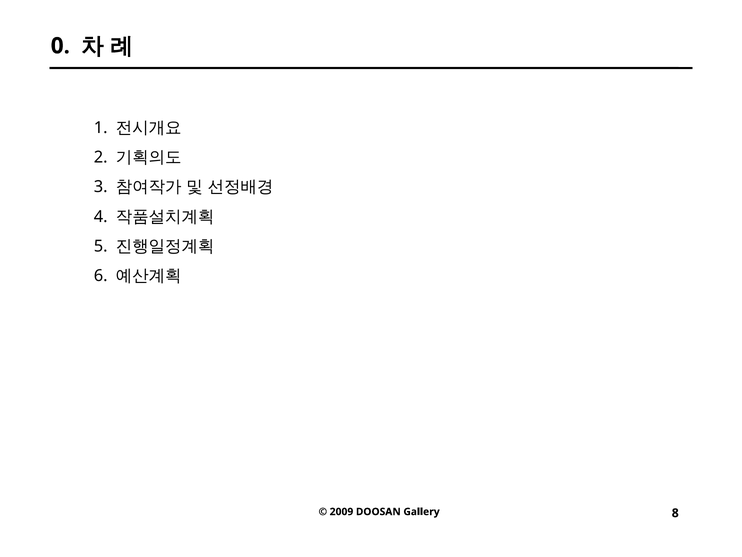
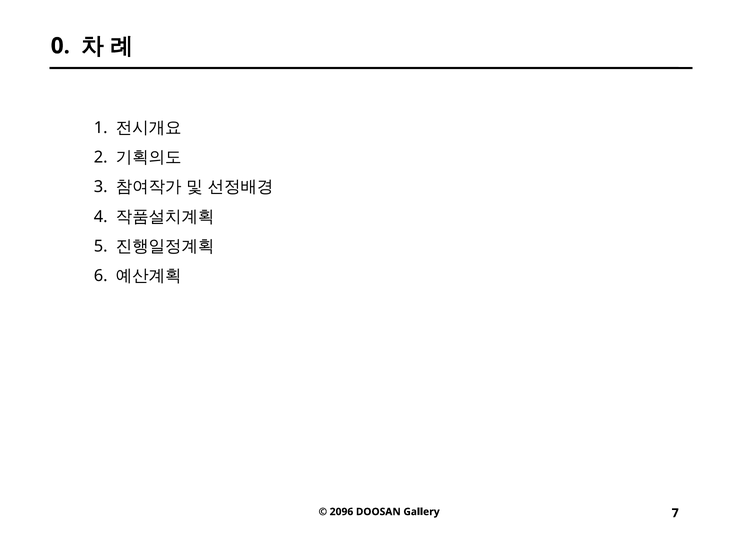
2009: 2009 -> 2096 (341, 511)
8: 8 -> 7 (675, 513)
